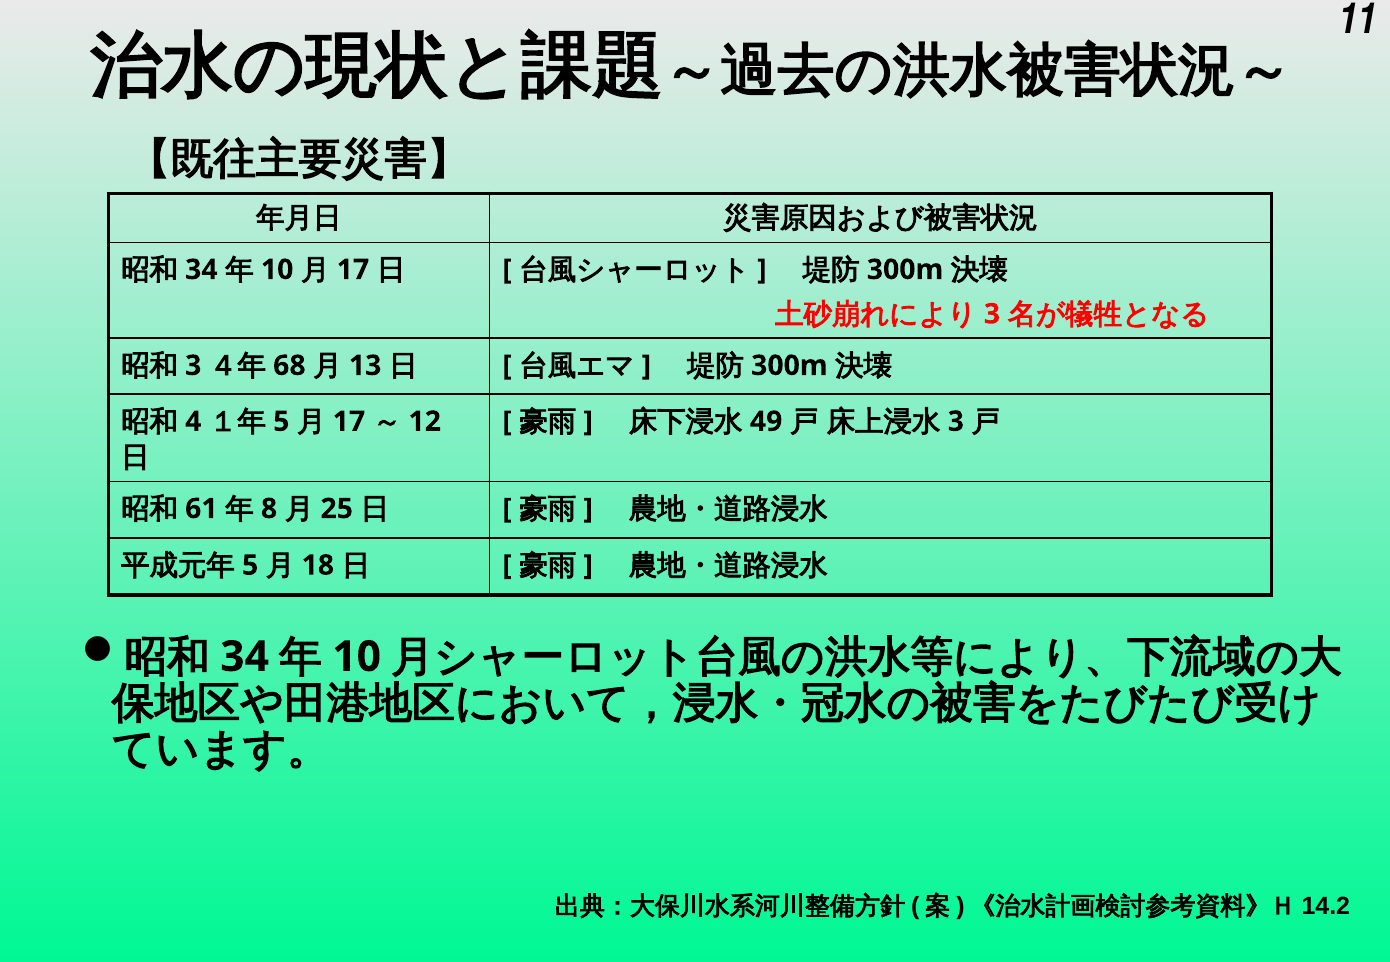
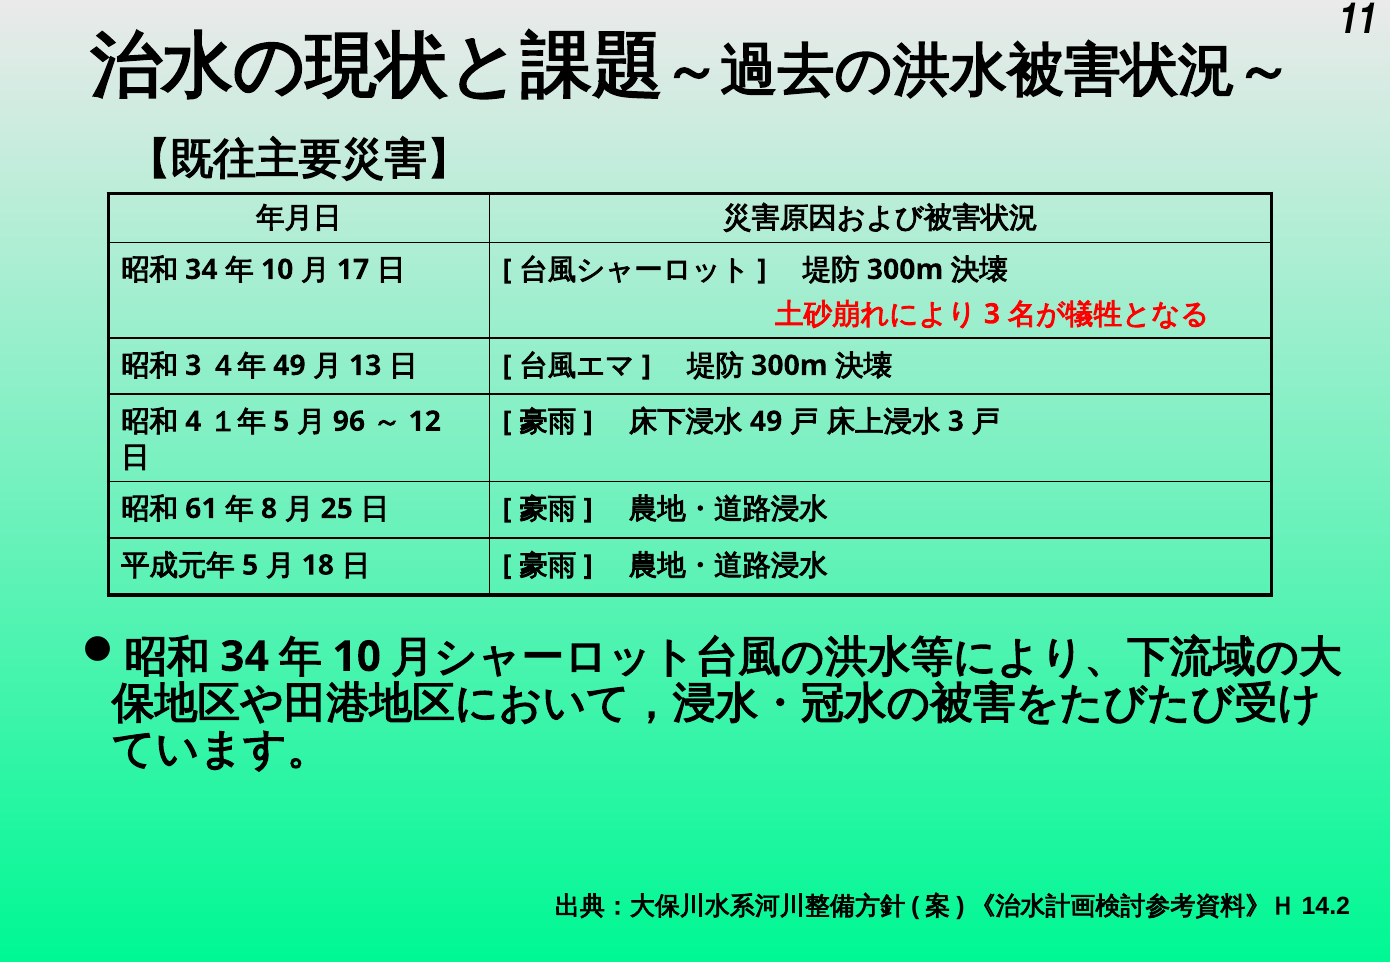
68: 68 -> 49 (289, 366)
17: 17 -> 96 (349, 422)
